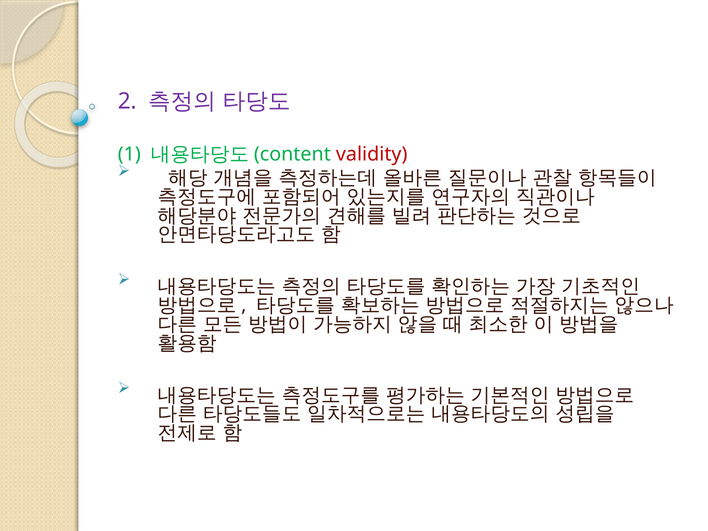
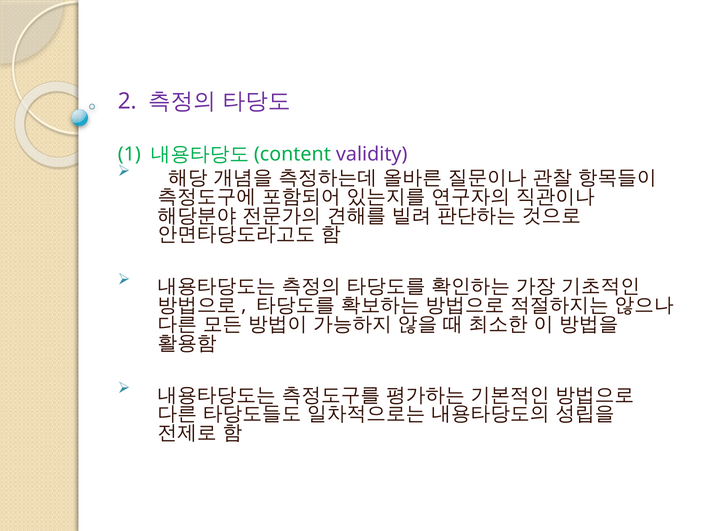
validity colour: red -> purple (372, 154)
